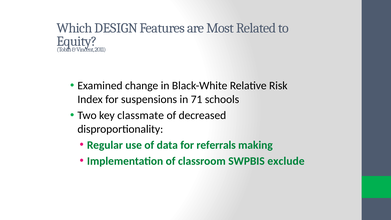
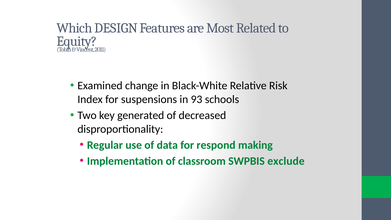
71: 71 -> 93 (197, 99)
classmate: classmate -> generated (141, 115)
referrals: referrals -> respond (216, 145)
